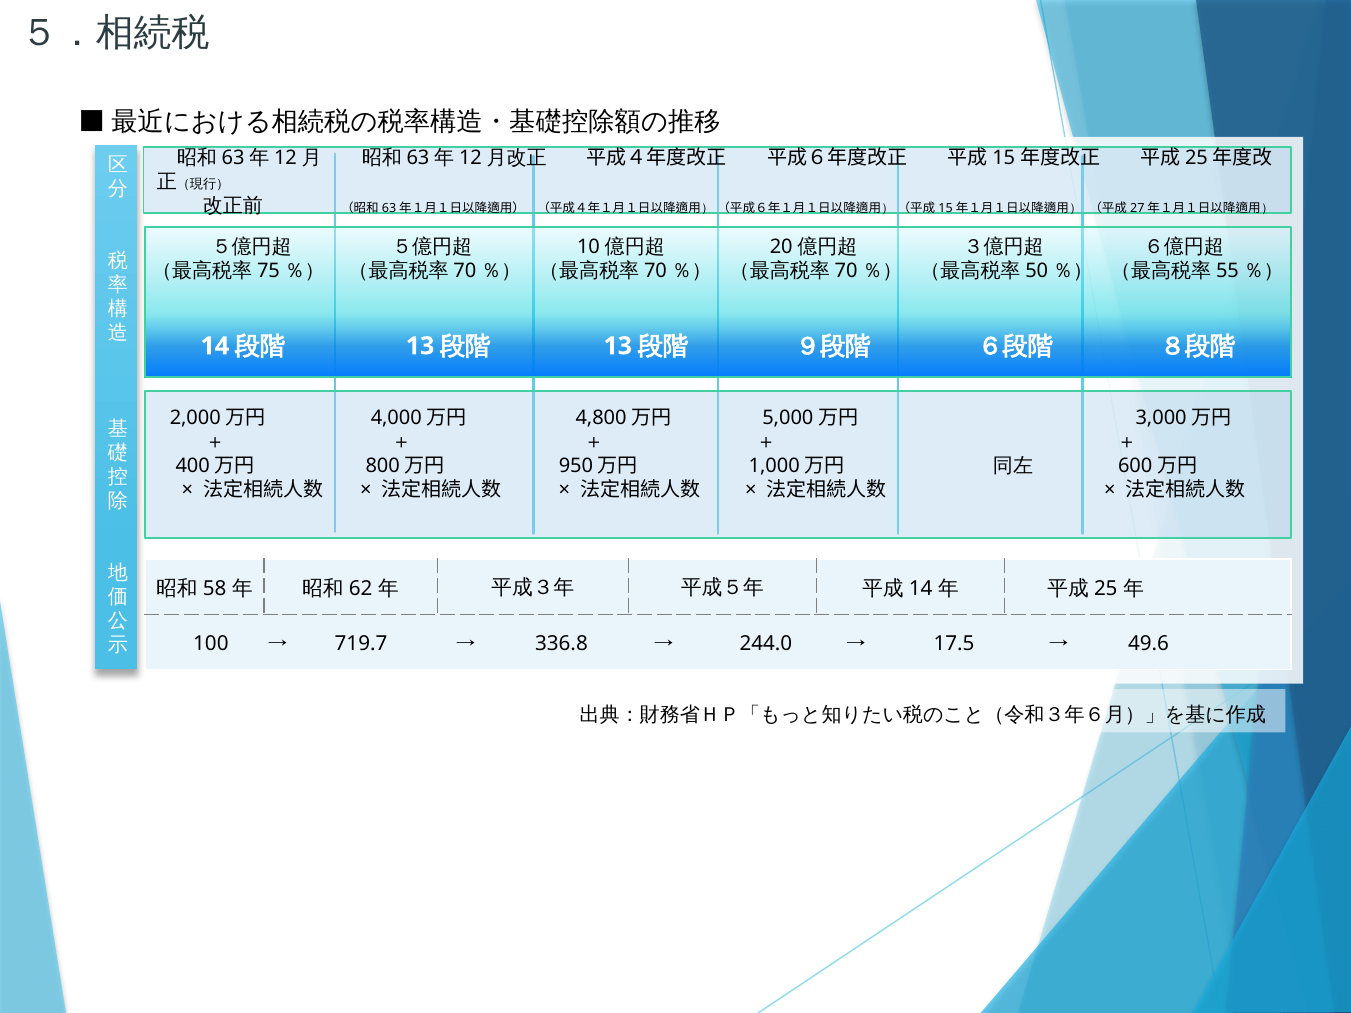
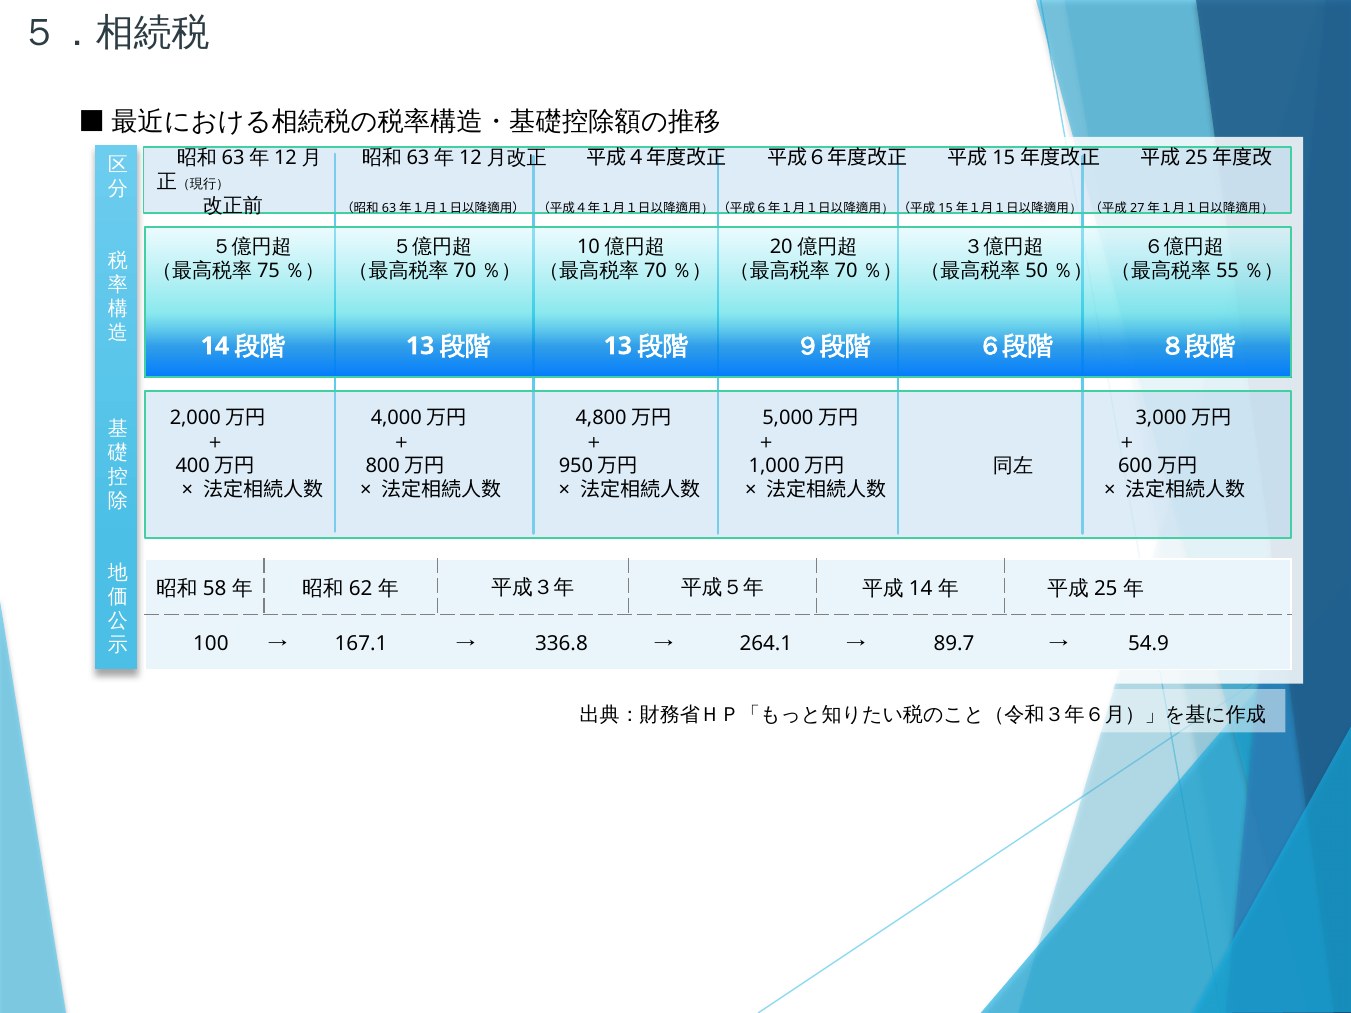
719.7: 719.7 -> 167.1 (361, 644)
244.0: 244.0 -> 264.1 (766, 644)
17.5: 17.5 -> 89.7 (954, 644)
49.6: 49.6 -> 54.9 (1149, 644)
